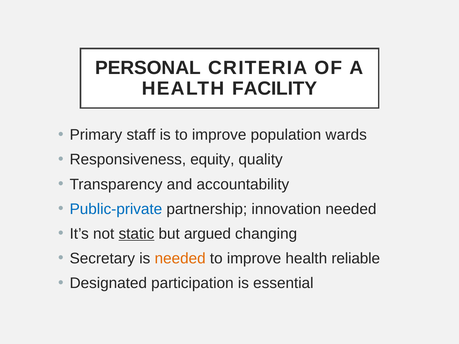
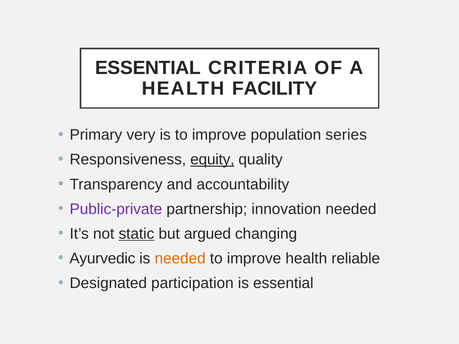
PERSONAL: PERSONAL -> ESSENTIAL (148, 68)
staff: staff -> very (141, 135)
wards: wards -> series (346, 135)
equity underline: none -> present (212, 160)
Public-private colour: blue -> purple (116, 209)
Secretary: Secretary -> Ayurvedic (102, 259)
